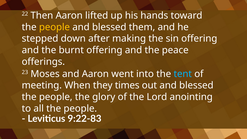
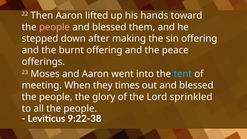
people colour: yellow -> pink (54, 27)
anointing: anointing -> sprinkled (191, 97)
9:22-83: 9:22-83 -> 9:22-38 (85, 119)
